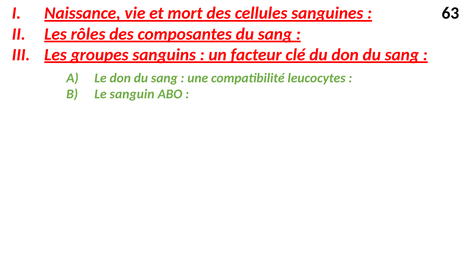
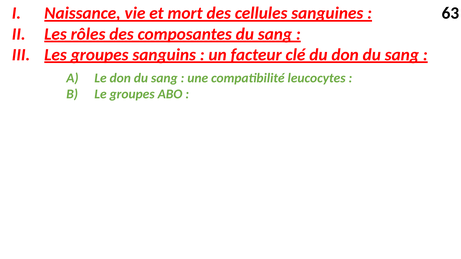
Le sanguin: sanguin -> groupes (132, 94)
